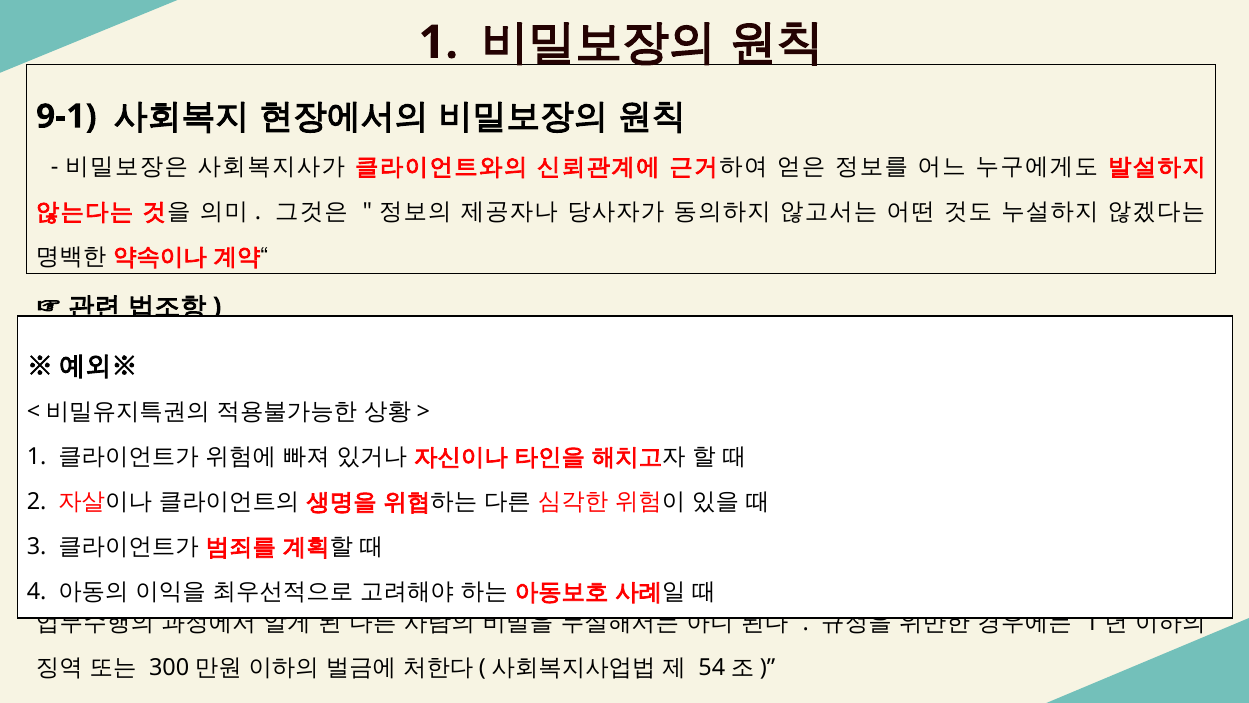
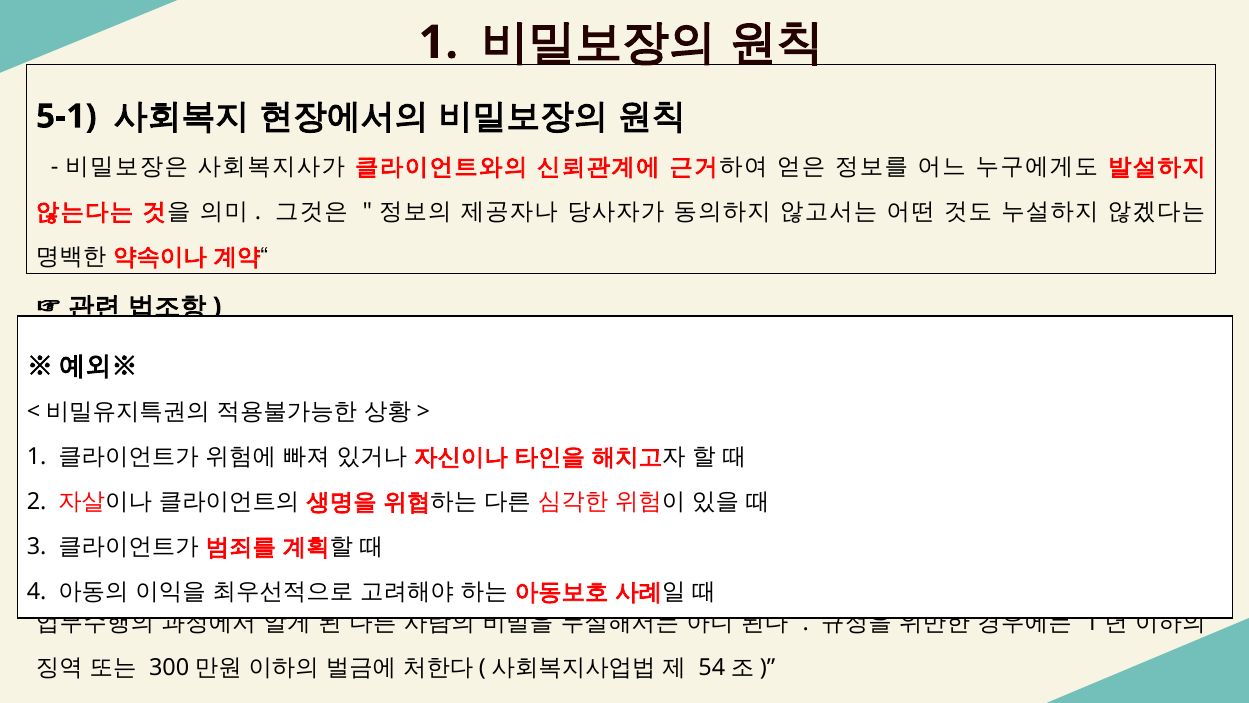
9-1: 9-1 -> 5-1 (66, 116)
